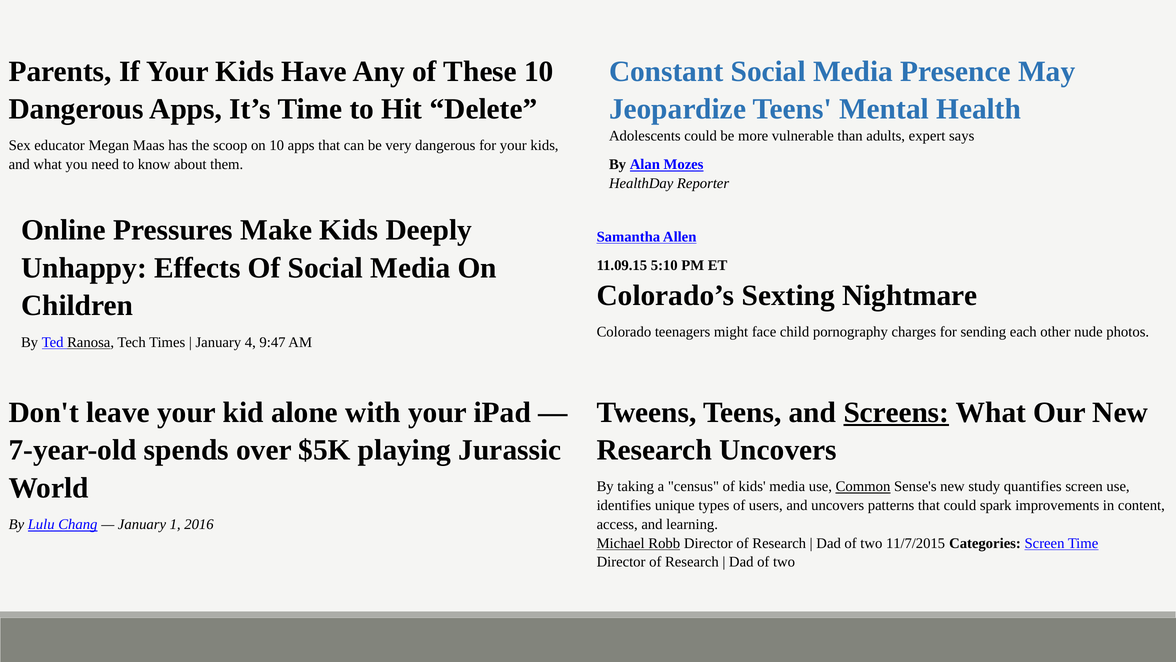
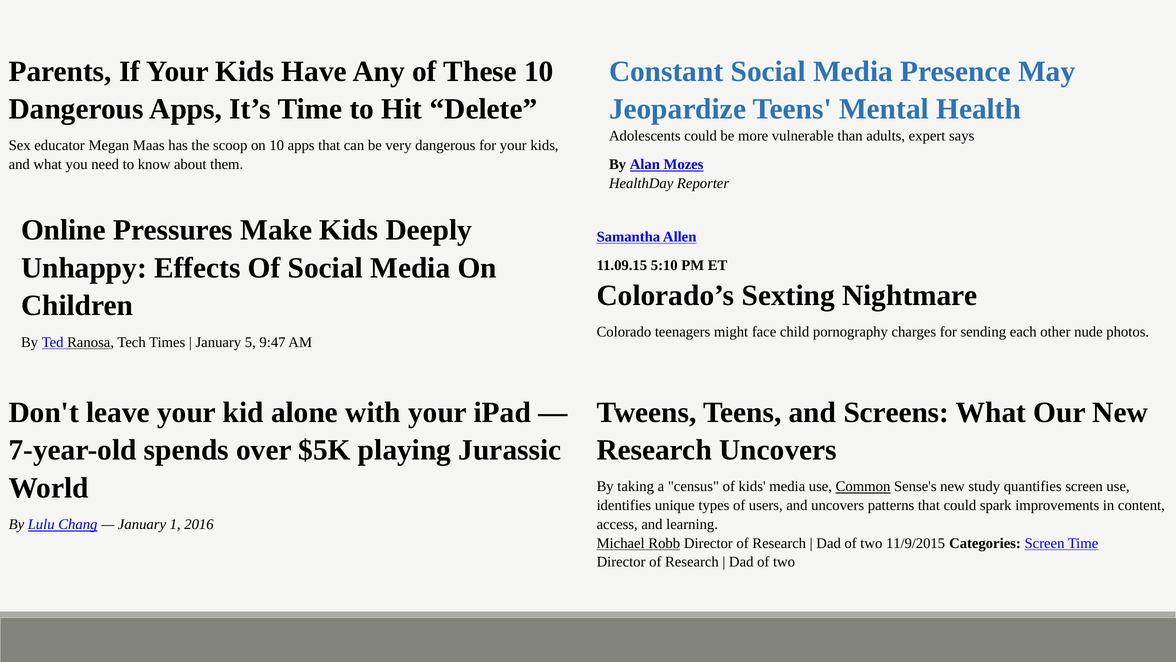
4: 4 -> 5 (250, 342)
Screens underline: present -> none (896, 412)
11/7/2015: 11/7/2015 -> 11/9/2015 (916, 543)
